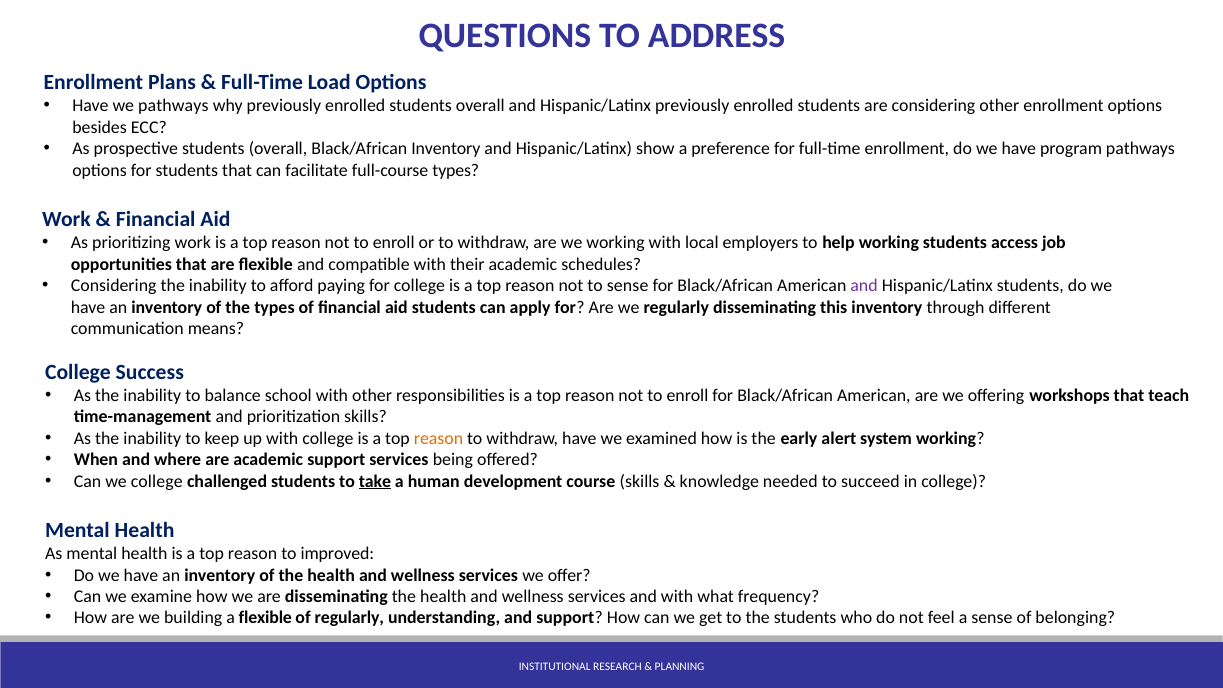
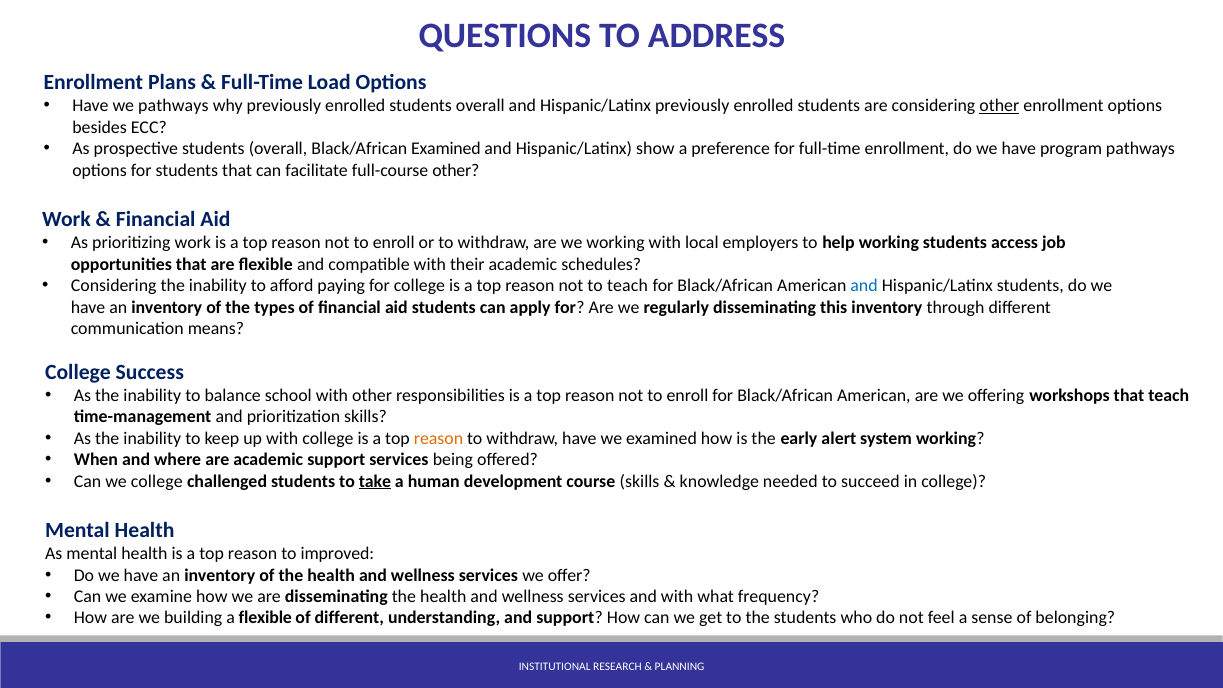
other underline: none -> present (999, 106)
Black/African Inventory: Inventory -> Examined (446, 149)
full-course types: types -> other (456, 170)
to sense: sense -> teach (628, 286)
and colour: purple -> blue (864, 286)
of regularly: regularly -> different (349, 618)
